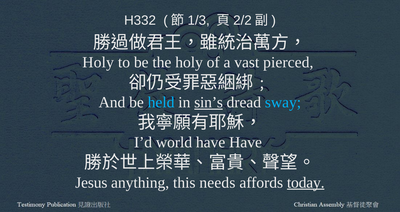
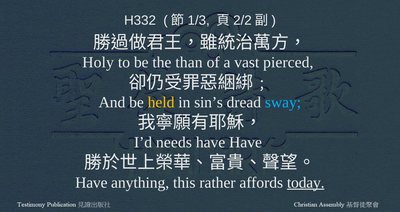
the holy: holy -> than (189, 63)
held colour: light blue -> yellow (161, 103)
sin’s underline: present -> none (209, 103)
world: world -> needs (174, 143)
Jesus: Jesus -> Have (91, 183)
needs: needs -> rather (217, 183)
